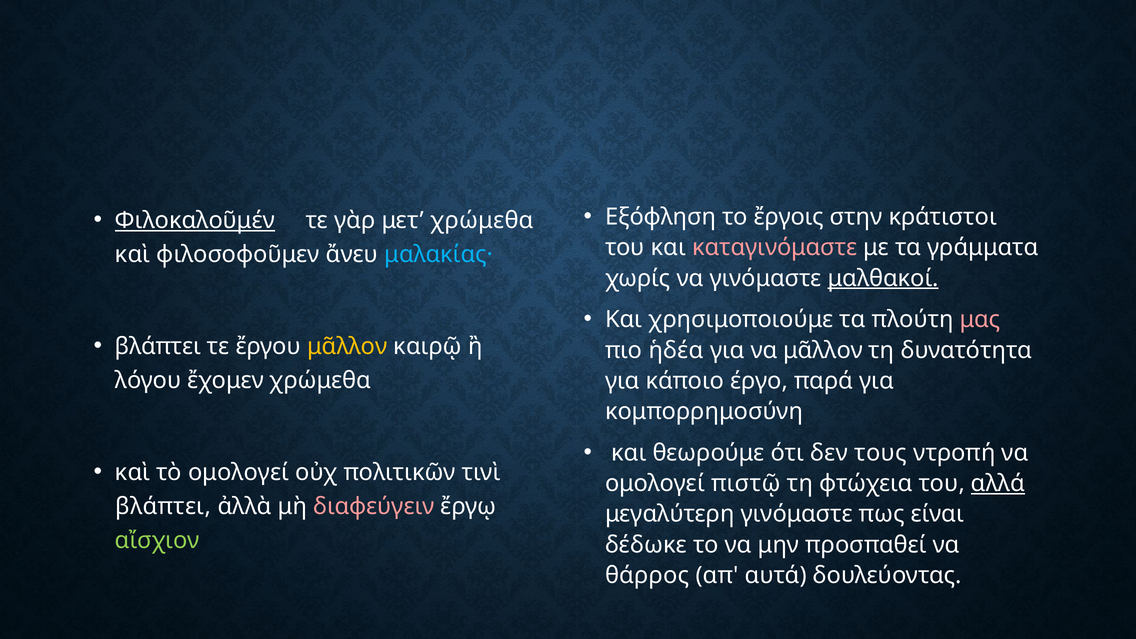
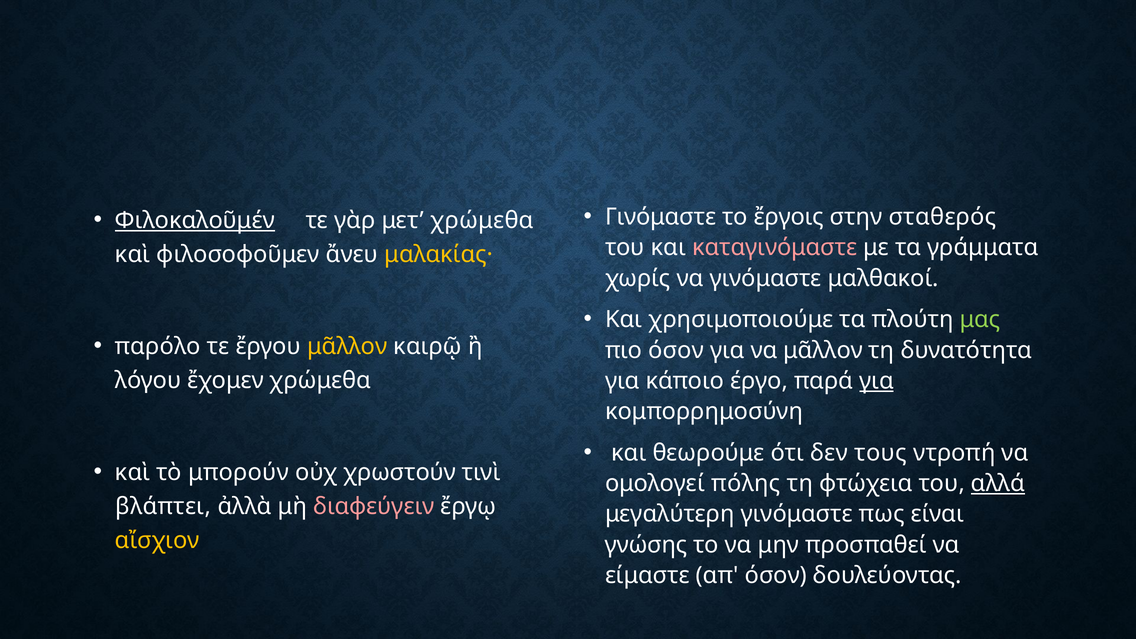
Εξόφληση: Εξόφληση -> Γινόμαστε (661, 217)
κράτιστοι: κράτιστοι -> σταθερός (943, 217)
μαλακίας· colour: light blue -> yellow (439, 255)
μαλθακοί underline: present -> none (883, 278)
μας colour: pink -> light green (980, 320)
βλάπτει: βλάπτει -> παρόλο (158, 346)
πιο ἡδέα: ἡδέα -> όσον (676, 350)
για underline: none -> present (877, 381)
τὸ ομολογεί: ομολογεί -> μπορούν (238, 472)
πολιτικῶν: πολιτικῶν -> χρωστούν (400, 472)
πιστῷ: πιστῷ -> πόλης (746, 483)
αἴσχιον colour: light green -> yellow (157, 541)
δέδωκε: δέδωκε -> γνώσης (646, 545)
θάρρος: θάρρος -> είμαστε (647, 575)
απ αυτά: αυτά -> όσον (776, 575)
